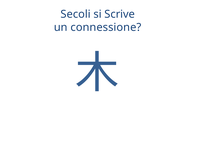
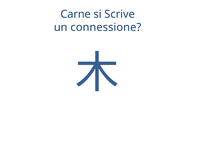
Secoli: Secoli -> Carne (76, 14)
